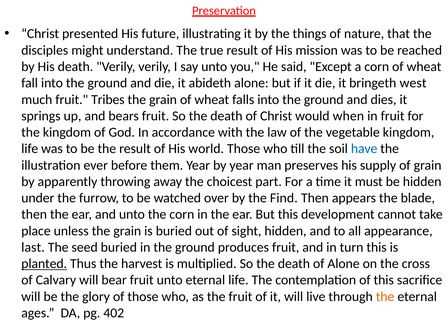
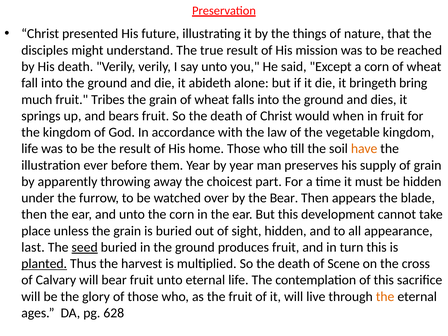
west: west -> bring (413, 83)
world: world -> home (206, 149)
have colour: blue -> orange (364, 149)
the Find: Find -> Bear (284, 198)
seed underline: none -> present (85, 247)
of Alone: Alone -> Scene (344, 264)
402: 402 -> 628 (114, 313)
